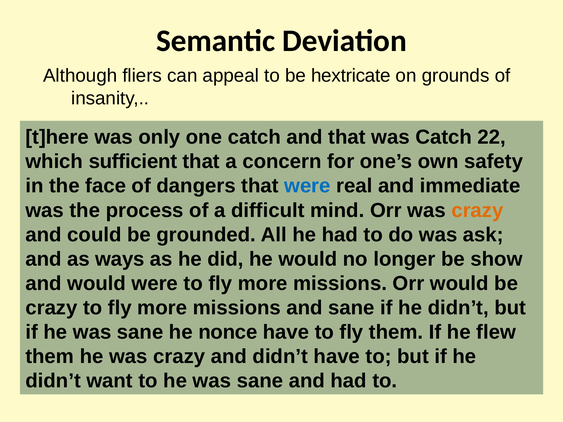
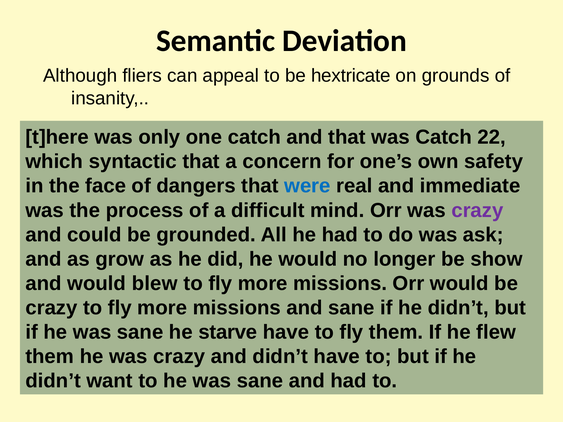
sufficient: sufficient -> syntactic (133, 162)
crazy colour: orange -> purple (477, 210)
ways: ways -> grow (120, 259)
would were: were -> blew (155, 284)
nonce: nonce -> starve (228, 332)
